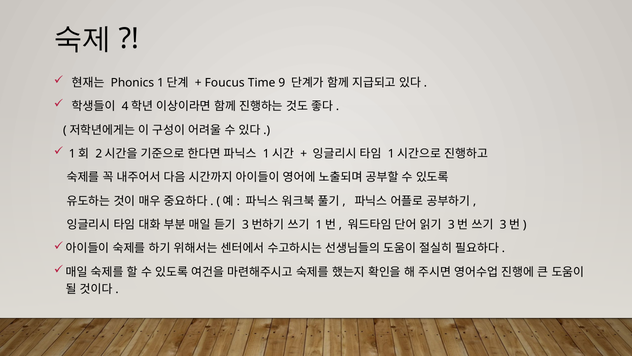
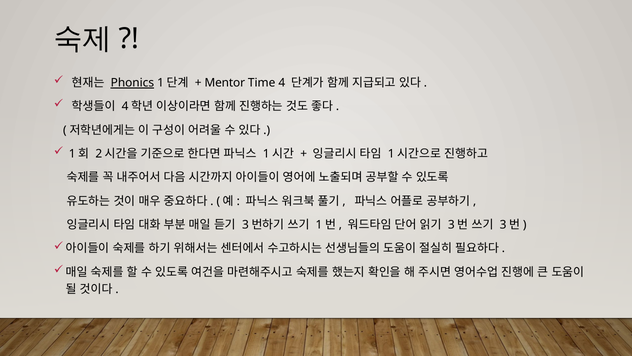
Phonics underline: none -> present (132, 83)
Foucus: Foucus -> Mentor (225, 83)
9: 9 -> 4 (282, 83)
